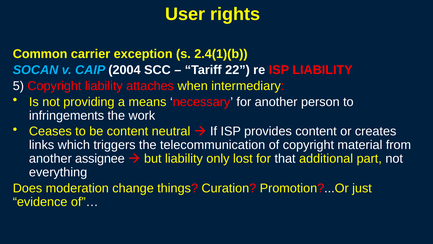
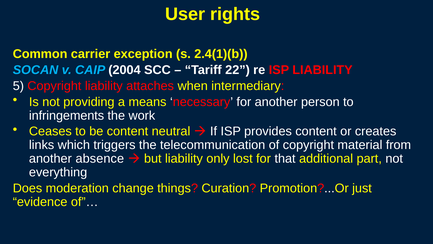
assignee: assignee -> absence (100, 158)
